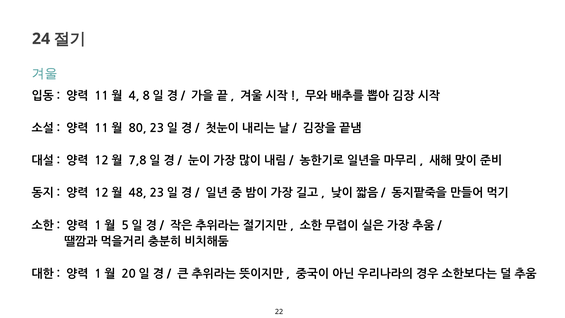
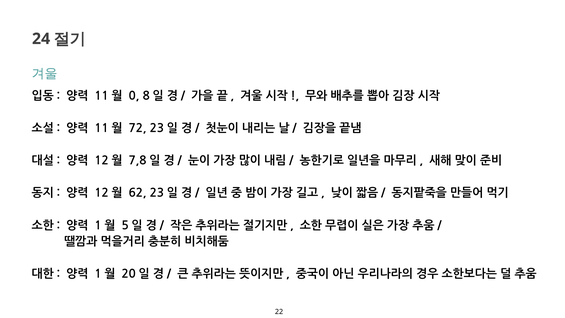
4: 4 -> 0 (134, 96)
80: 80 -> 72 (138, 128)
48: 48 -> 62 (138, 193)
